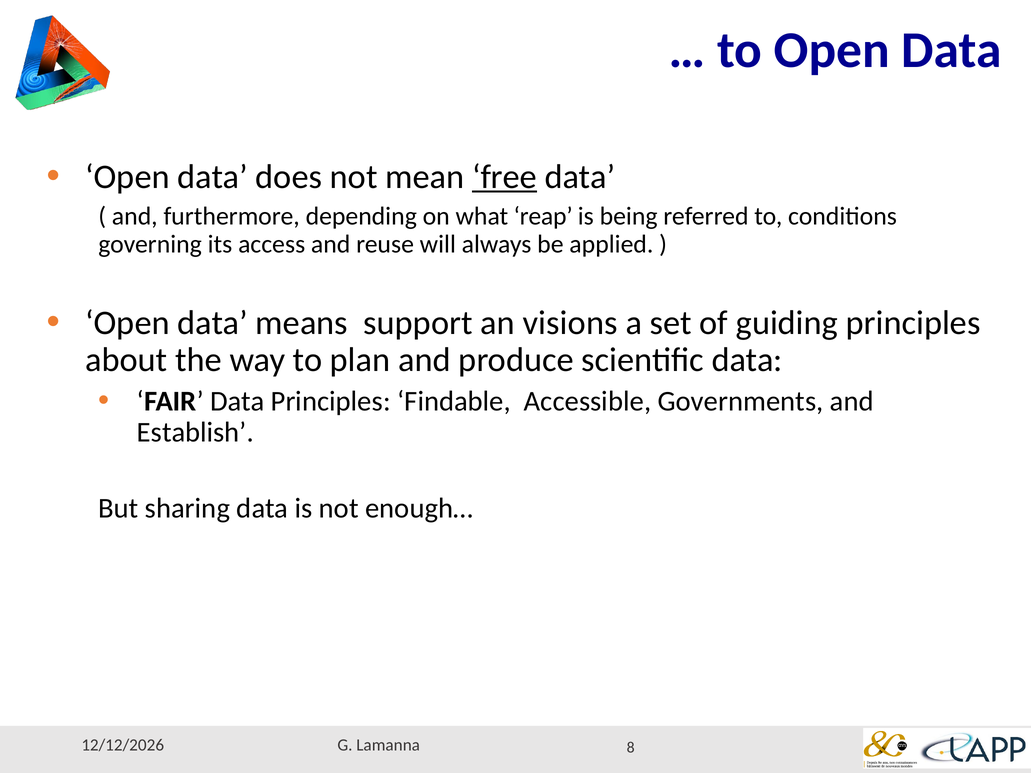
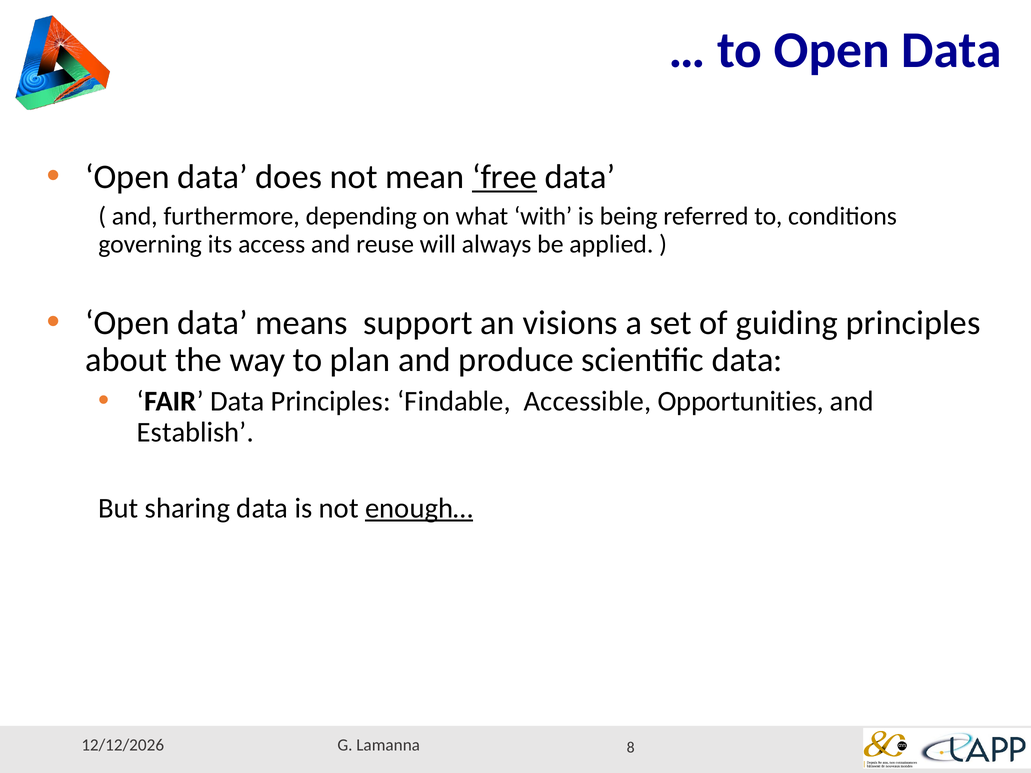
reap: reap -> with (543, 216)
Governments: Governments -> Opportunities (741, 401)
enough… underline: none -> present (419, 508)
